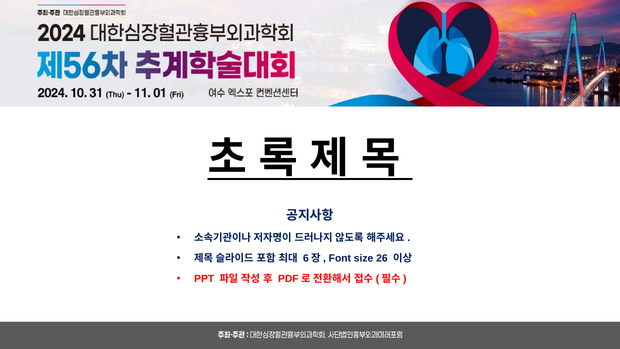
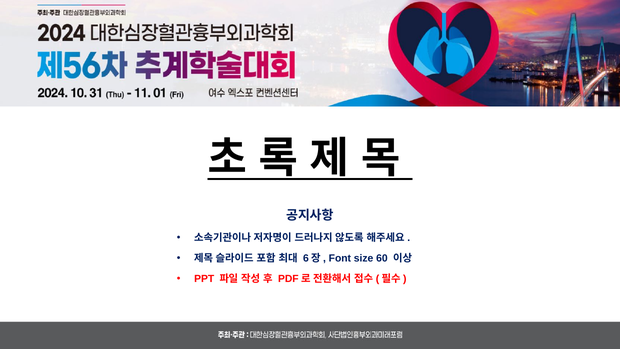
26: 26 -> 60 (382, 258)
